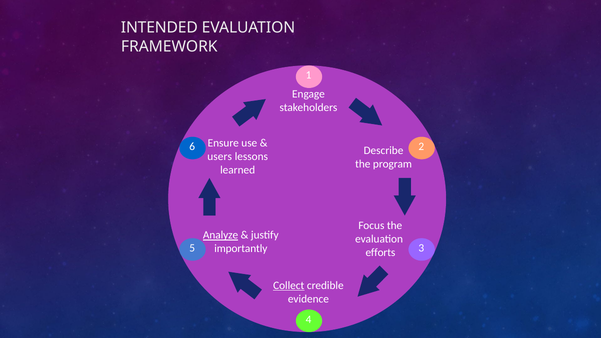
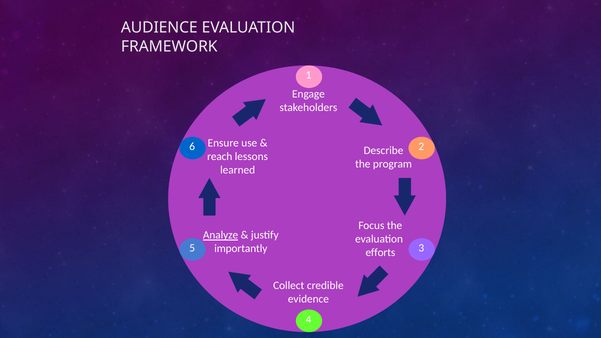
INTENDED: INTENDED -> AUDIENCE (159, 28)
users: users -> reach (220, 156)
Collect underline: present -> none (289, 286)
